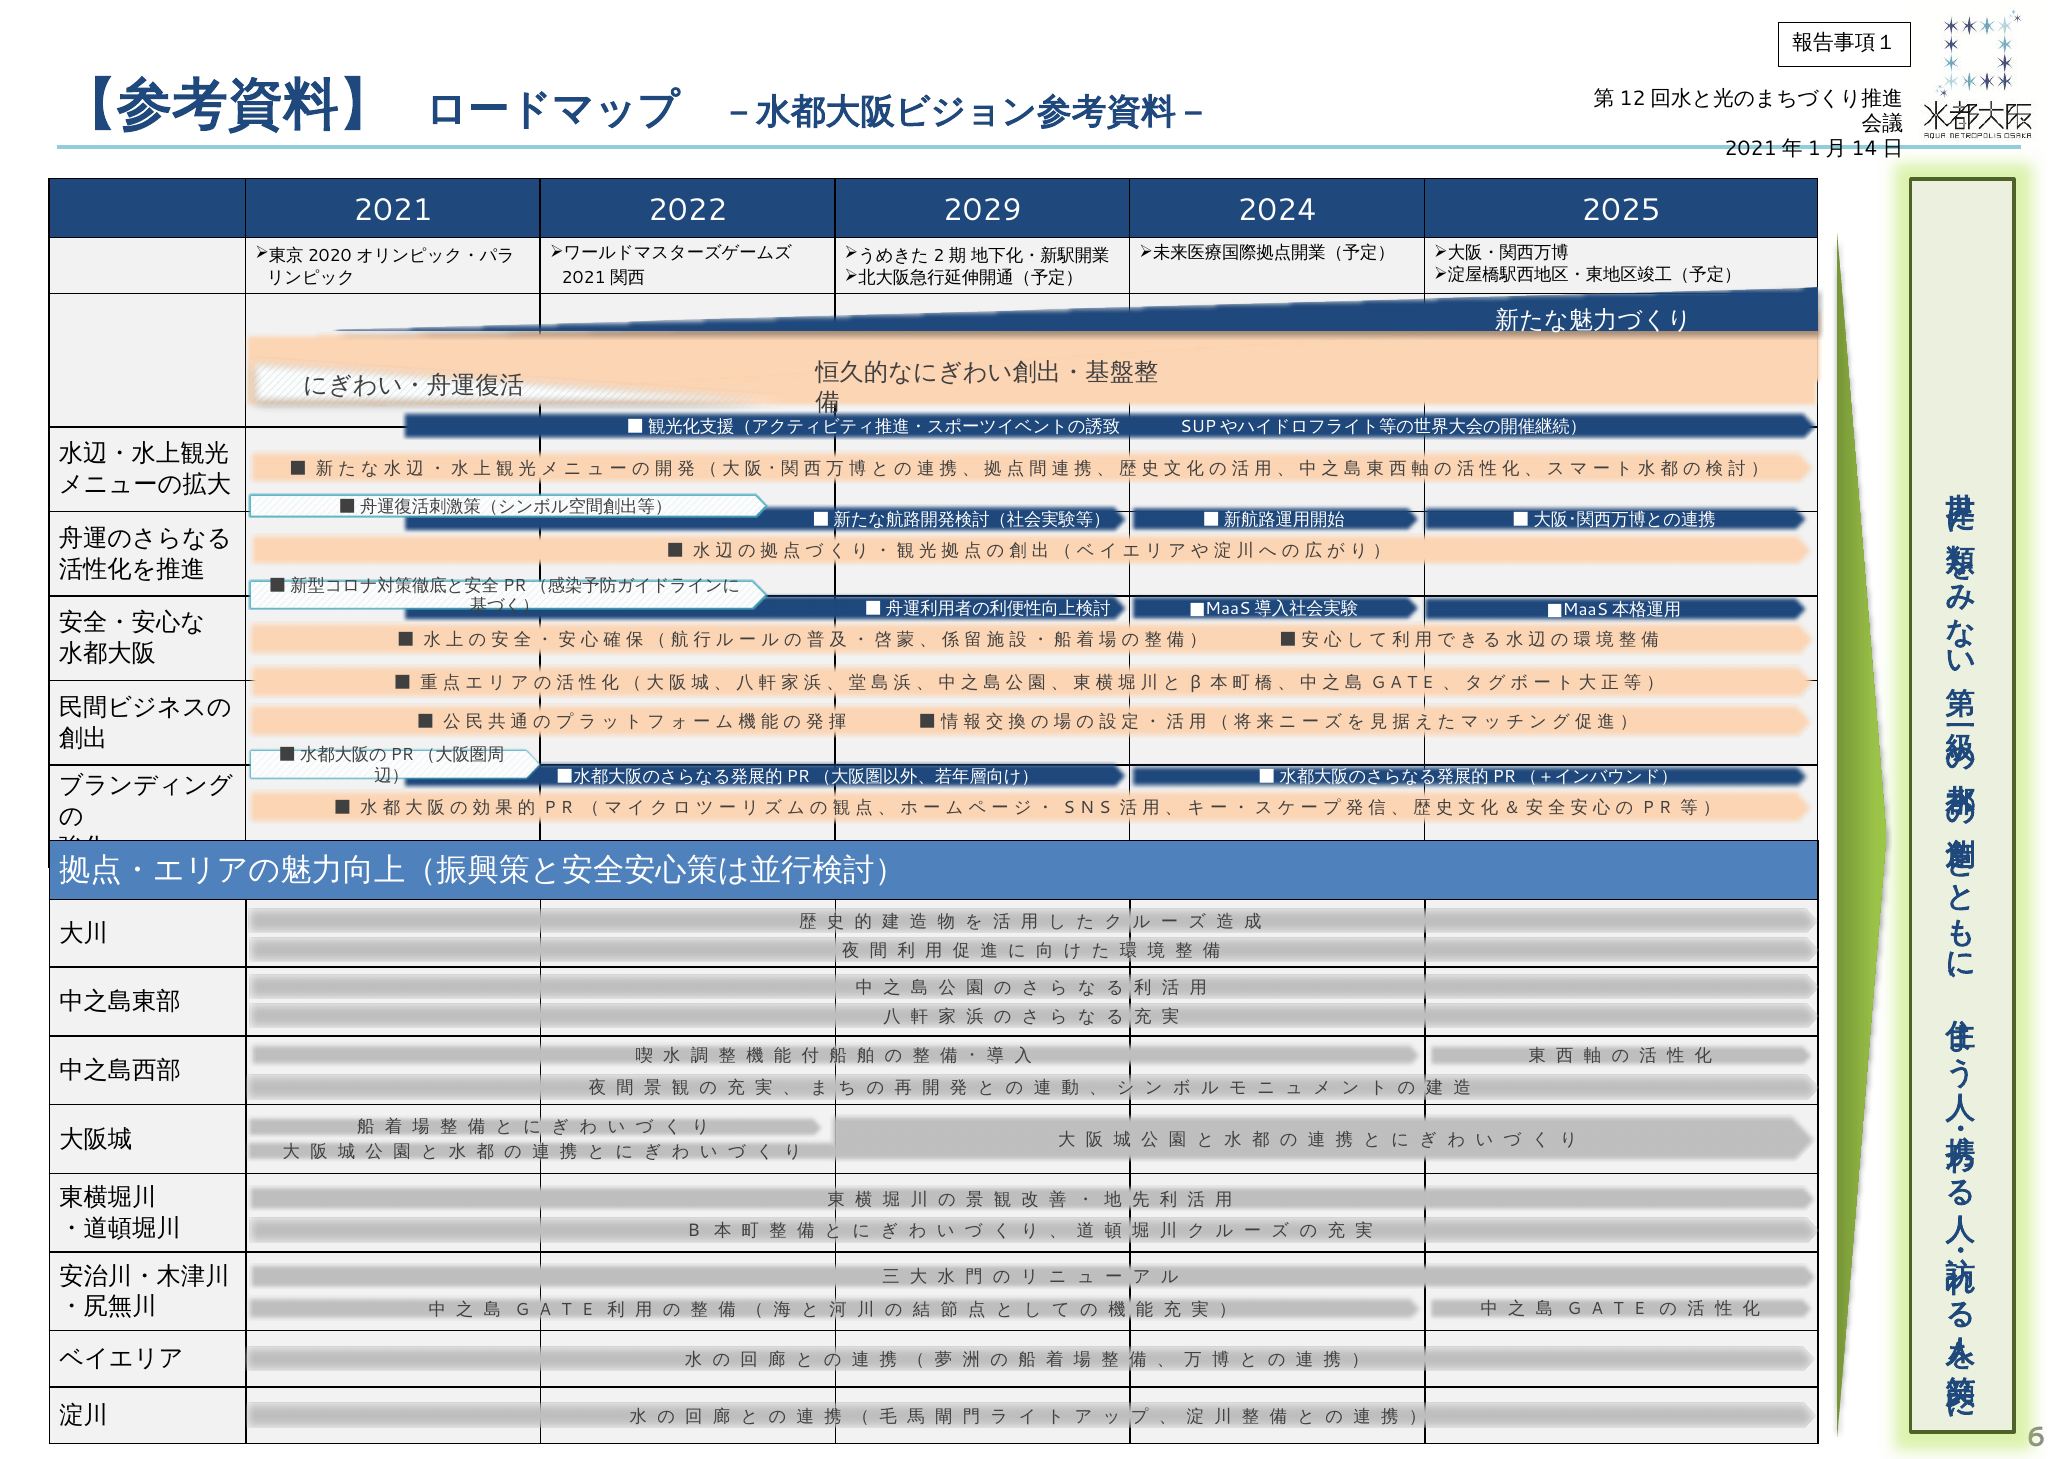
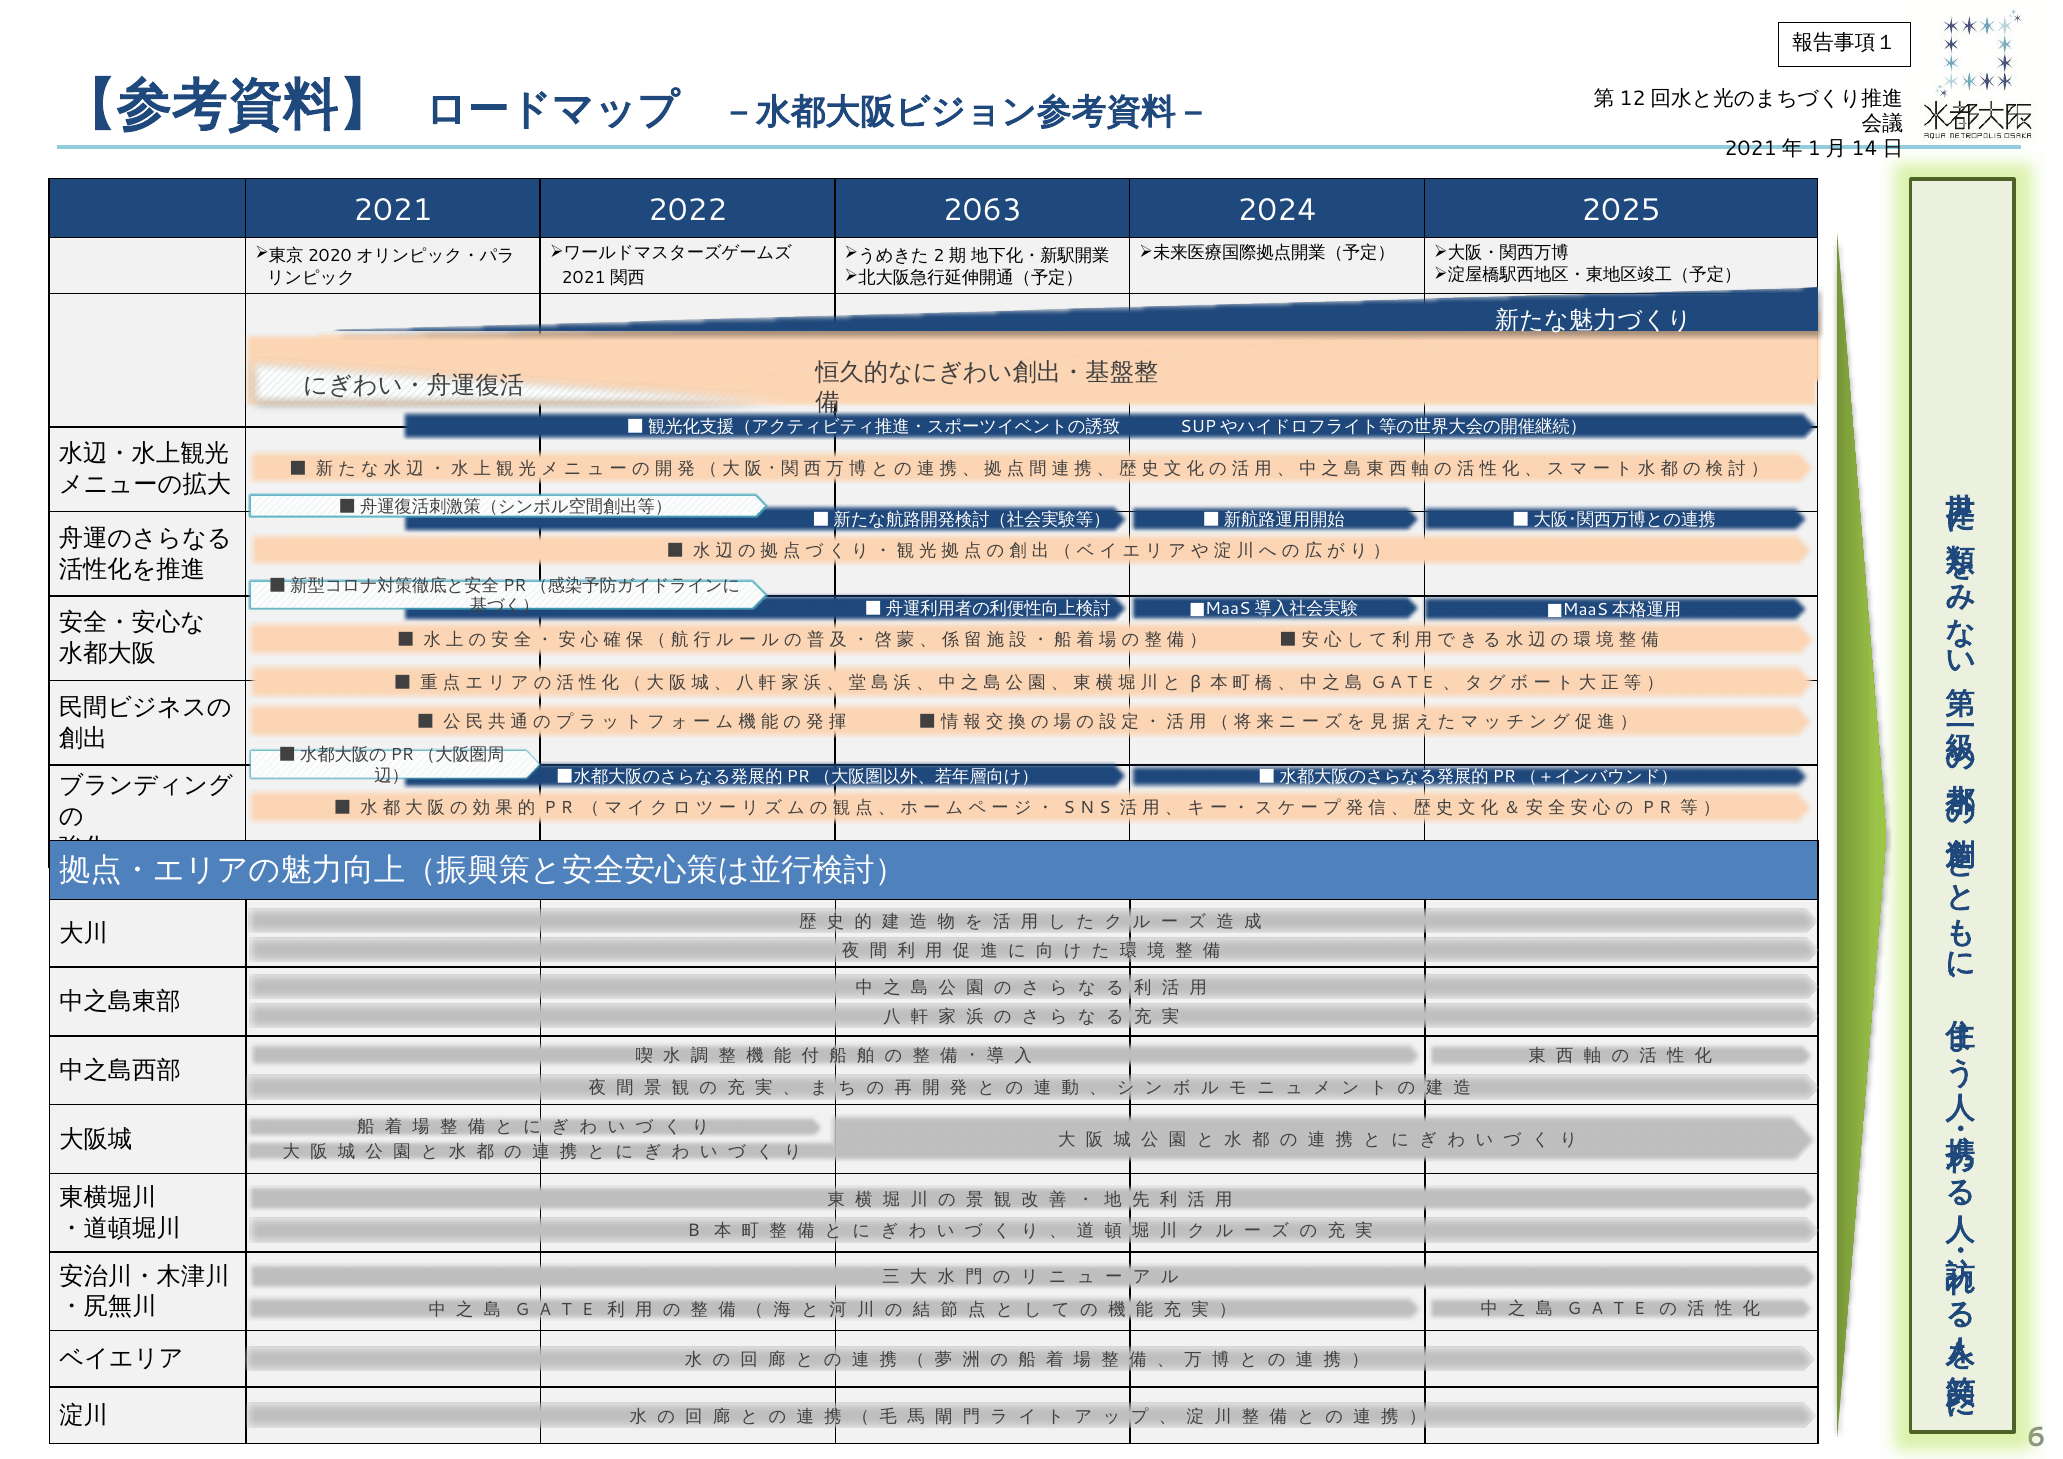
2029: 2029 -> 2063 (982, 210)
